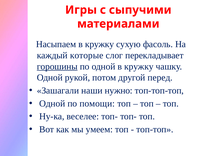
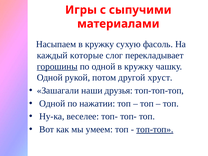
перед: перед -> хруст (160, 78)
нужно: нужно -> друзья (119, 91)
помощи: помощи -> нажатии (97, 103)
топ-топ underline: none -> present (155, 129)
